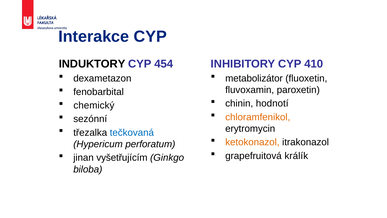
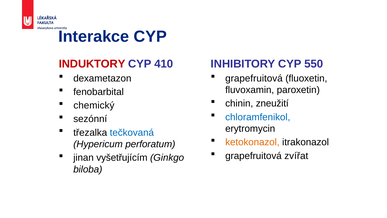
INDUKTORY colour: black -> red (92, 64)
454: 454 -> 410 (164, 64)
410: 410 -> 550 (314, 64)
metabolizátor: metabolizátor -> grapefruitová (254, 78)
hodnotí: hodnotí -> zneužití (272, 103)
chloramfenikol colour: orange -> blue (258, 117)
králík: králík -> zvířat (296, 156)
